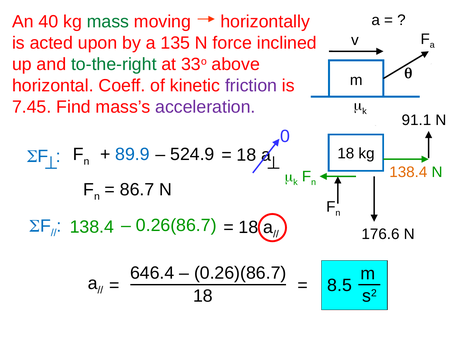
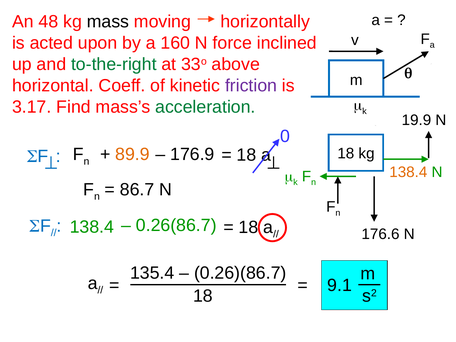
40: 40 -> 48 (48, 22)
mass colour: green -> black (108, 22)
135: 135 -> 160 (175, 43)
7.45: 7.45 -> 3.17 (32, 107)
acceleration colour: purple -> green (205, 107)
91.1: 91.1 -> 19.9 (416, 120)
89.9 colour: blue -> orange (133, 154)
524.9: 524.9 -> 176.9 (192, 154)
646.4: 646.4 -> 135.4 (152, 273)
8.5: 8.5 -> 9.1 (340, 285)
